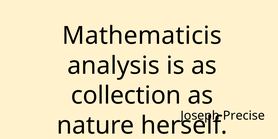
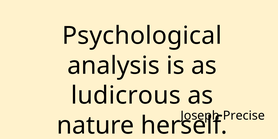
Mathematicis: Mathematicis -> Psychological (142, 36)
collection: collection -> ludicrous (126, 96)
